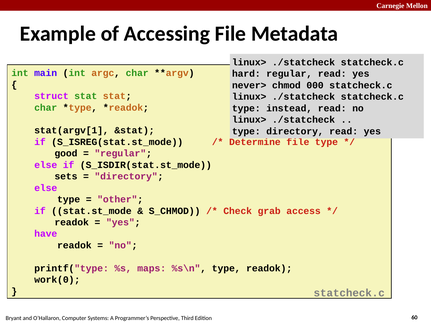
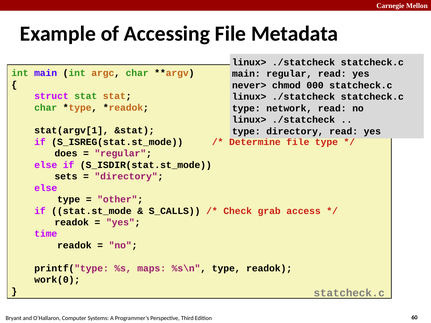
hard: hard -> main (246, 74)
instead: instead -> network (289, 108)
good: good -> does (66, 154)
S_CHMOD: S_CHMOD -> S_CALLS (175, 211)
have: have -> time (46, 234)
